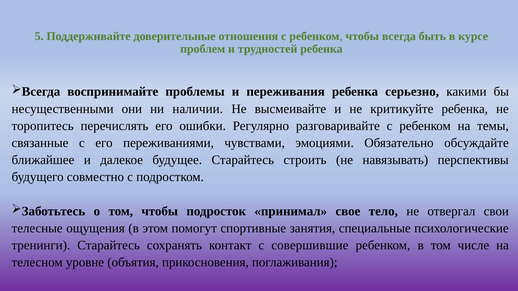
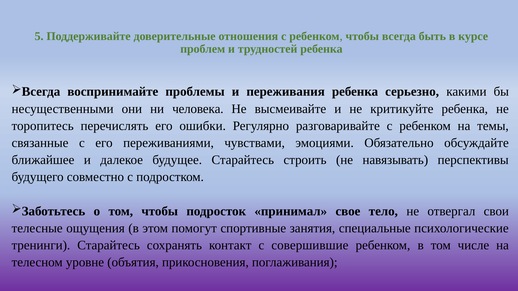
наличии: наличии -> человека (198, 109)
